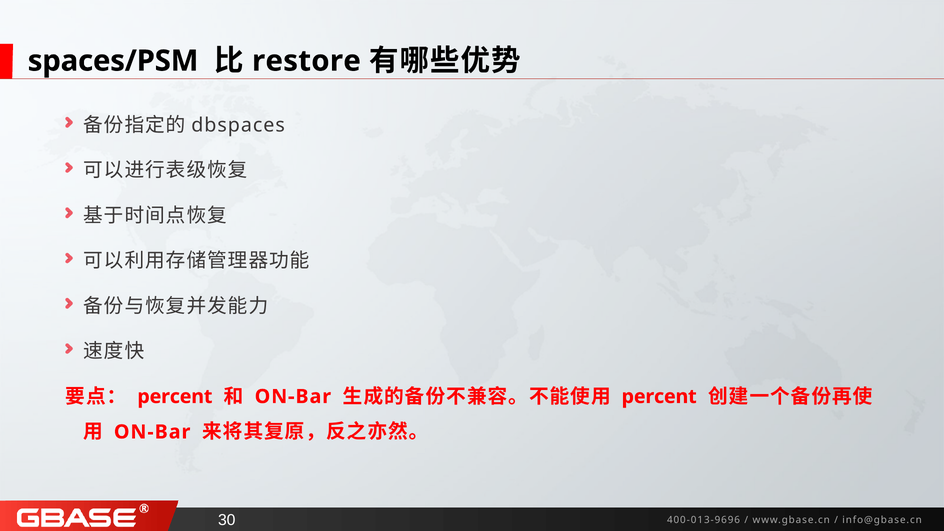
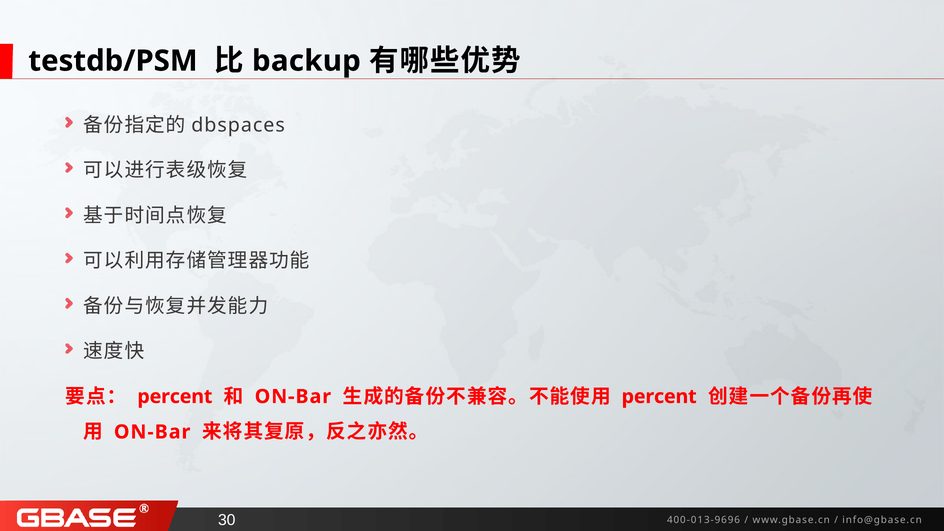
spaces/PSM: spaces/PSM -> testdb/PSM (113, 61)
restore: restore -> backup (306, 61)
